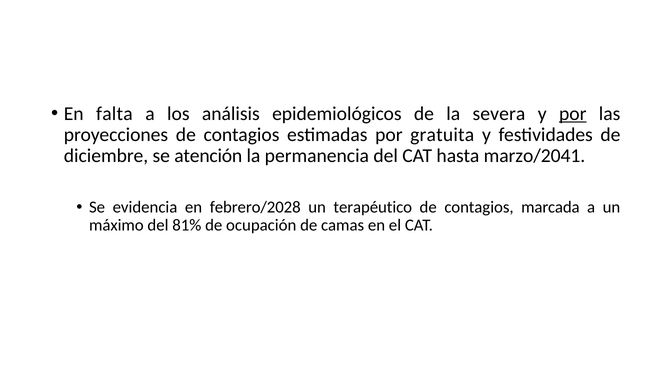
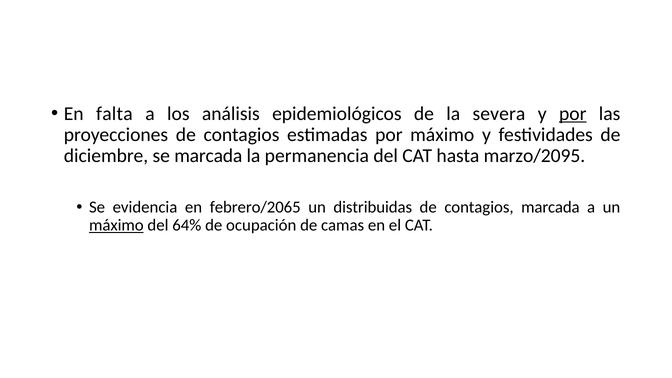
por gratuita: gratuita -> máximo (442, 135)
se atención: atención -> marcada (208, 156)
marzo/2041: marzo/2041 -> marzo/2095 (534, 156)
febrero/2028: febrero/2028 -> febrero/2065 (255, 207)
terapéutico: terapéutico -> distribuidas (373, 207)
máximo underline: none -> present (116, 225)
81%: 81% -> 64% (187, 225)
